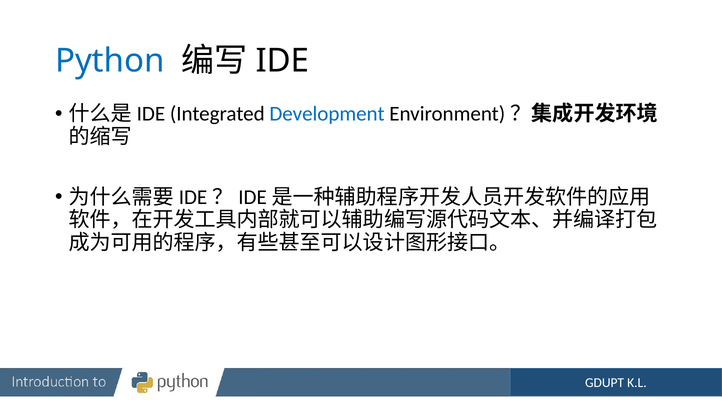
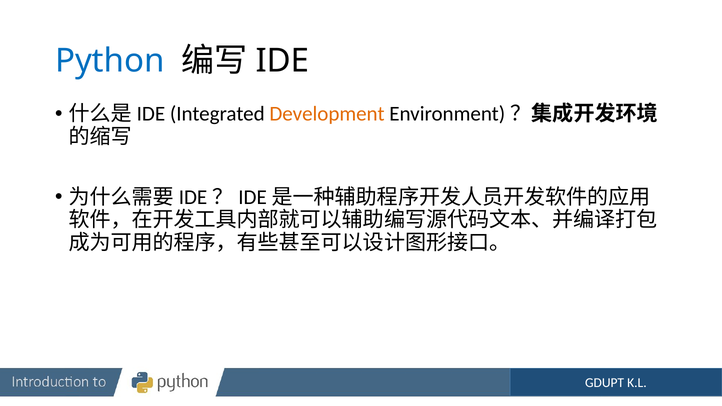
Development colour: blue -> orange (327, 114)
